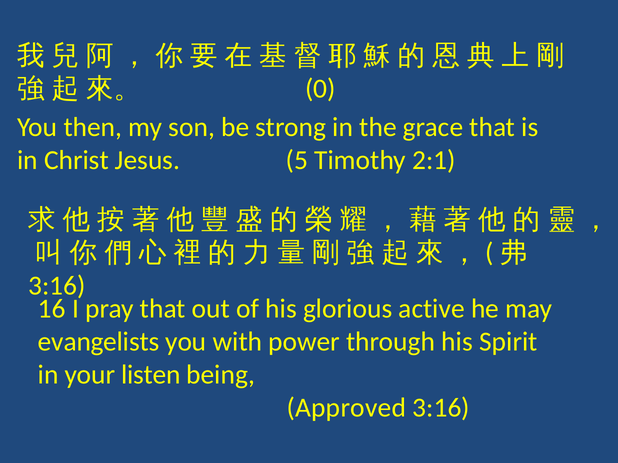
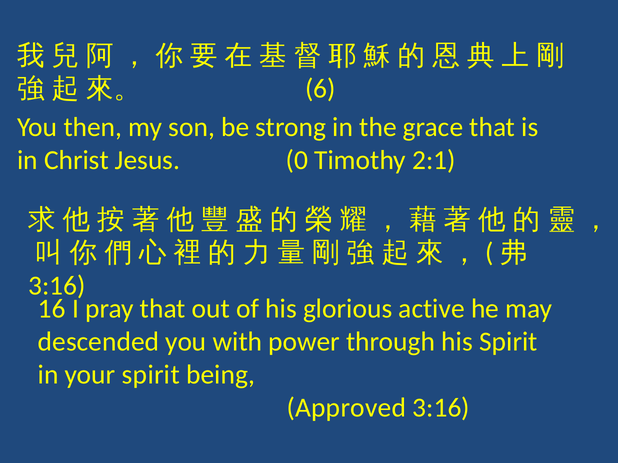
0: 0 -> 6 (320, 89)
5: 5 -> 0 (297, 160)
evangelists: evangelists -> descended (99, 342)
your listen: listen -> spirit (151, 375)
